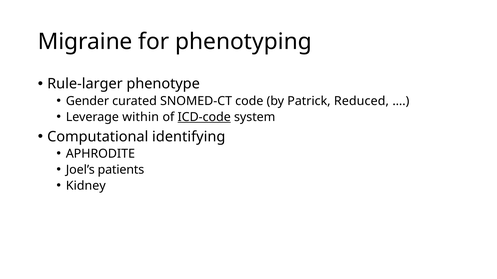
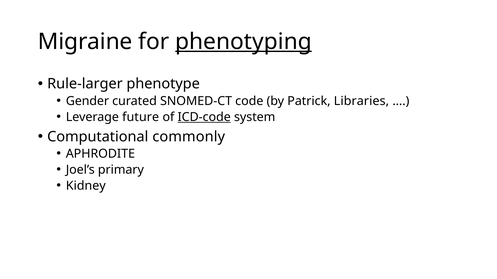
phenotyping underline: none -> present (243, 42)
Reduced: Reduced -> Libraries (361, 101)
within: within -> future (141, 117)
identifying: identifying -> commonly (189, 137)
patients: patients -> primary (121, 170)
